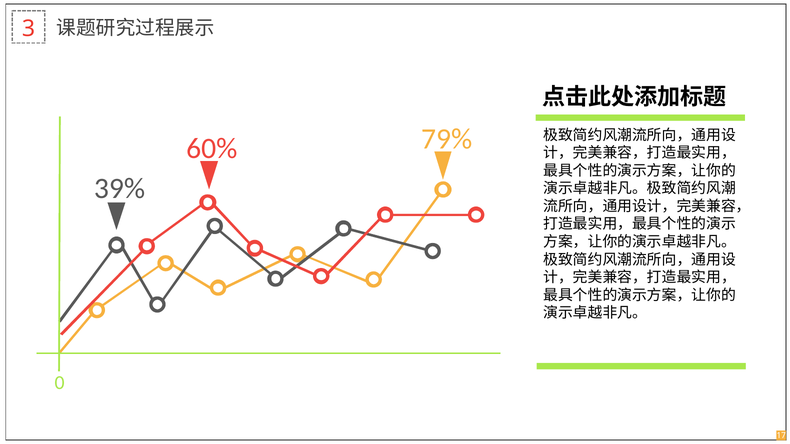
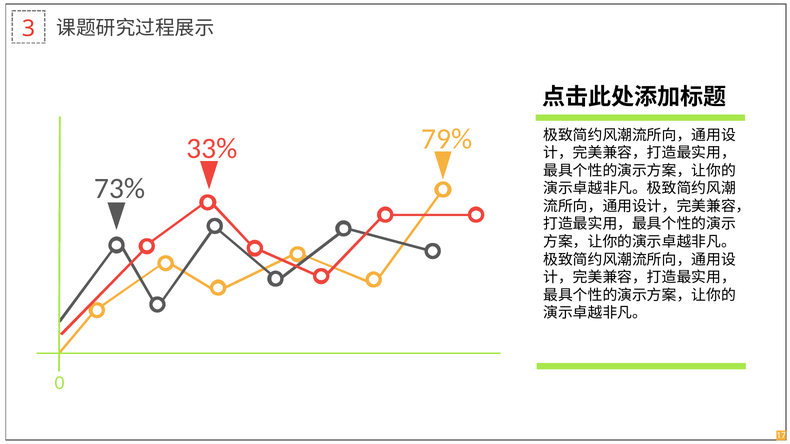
60%: 60% -> 33% (212, 148)
39%: 39% -> 73% (120, 188)
